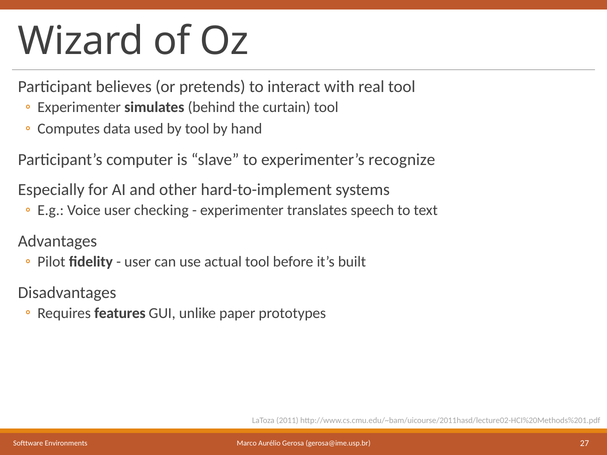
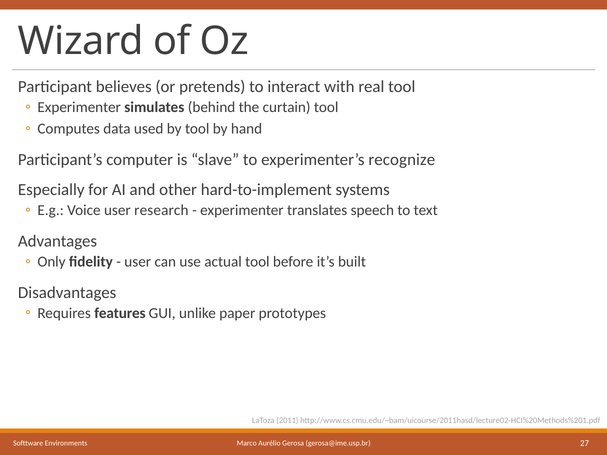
checking: checking -> research (161, 210)
Pilot: Pilot -> Only (51, 262)
